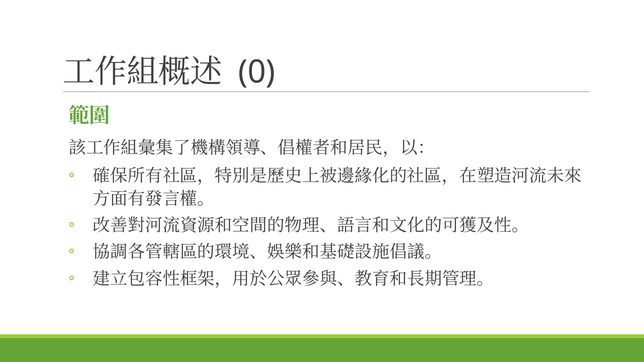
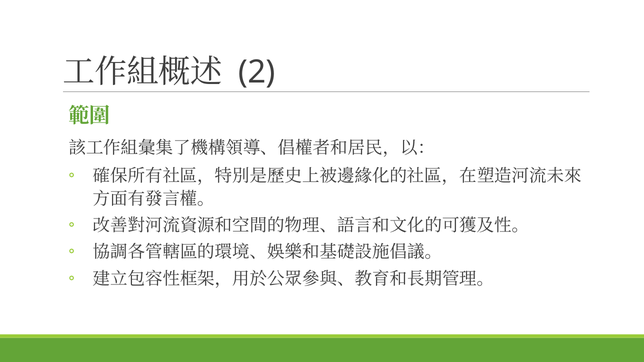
0: 0 -> 2 (257, 72)
